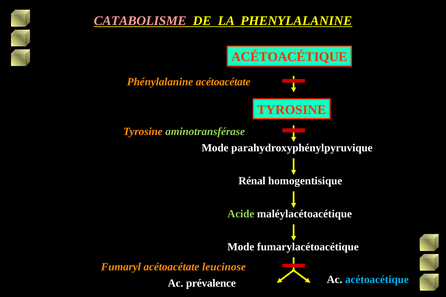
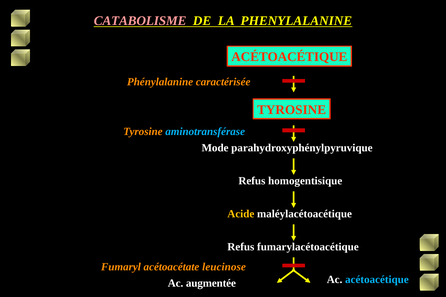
Phénylalanine acétoacétate: acétoacétate -> caractérisée (223, 82)
aminotransférase colour: light green -> light blue (205, 132)
Rénal: Rénal -> Refus (252, 181)
Acide colour: light green -> yellow (241, 214)
Mode: Mode -> Refus (241, 247)
prévalence: prévalence -> augmentée (211, 284)
